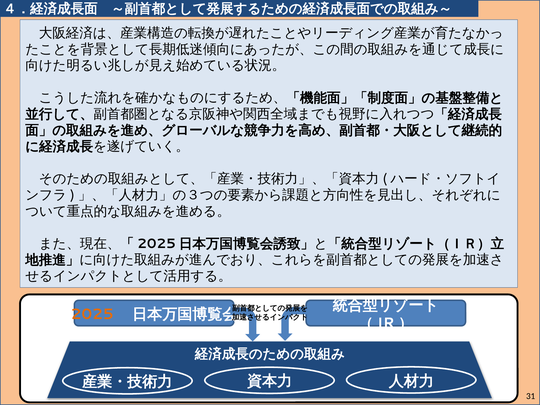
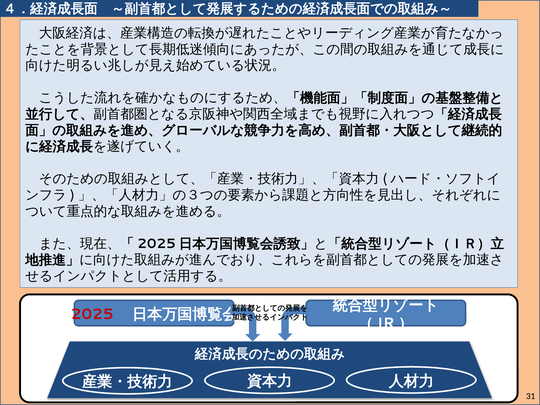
2025 colour: orange -> red (92, 314)
